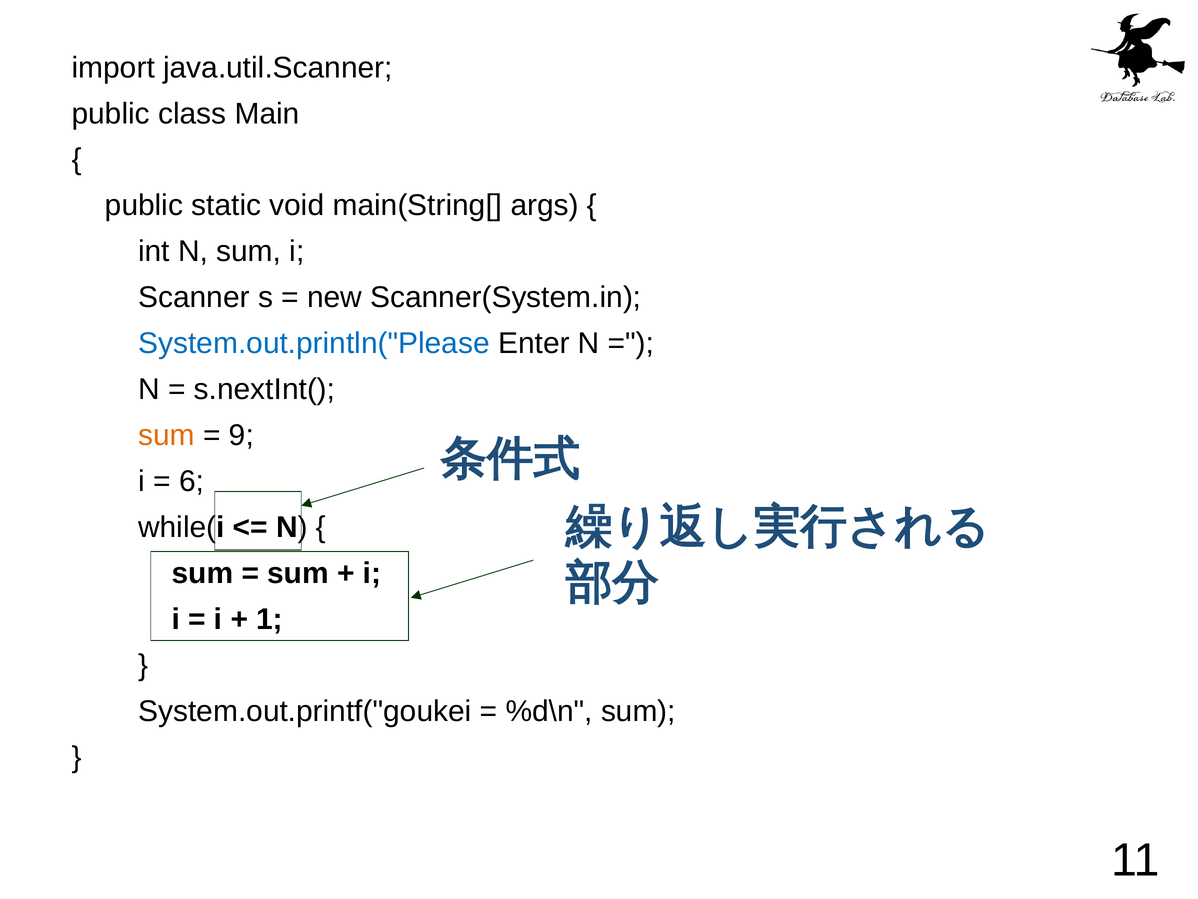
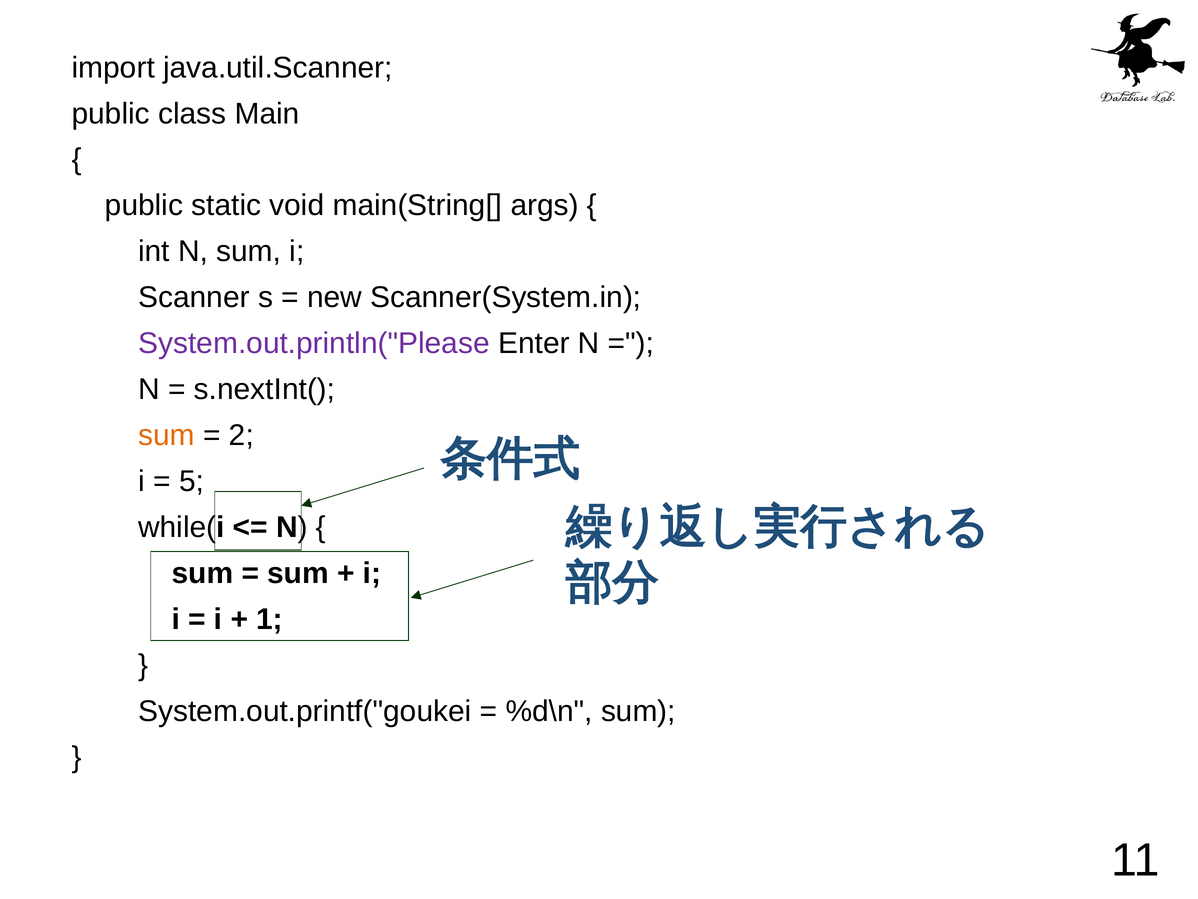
System.out.println("Please colour: blue -> purple (314, 343)
9: 9 -> 2 (241, 435)
6: 6 -> 5 (191, 481)
